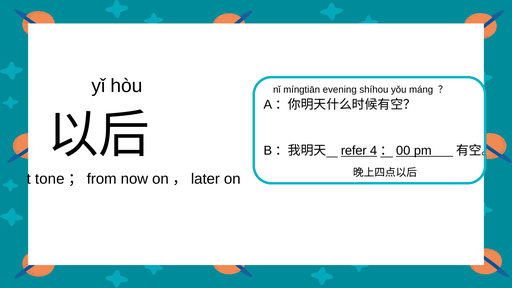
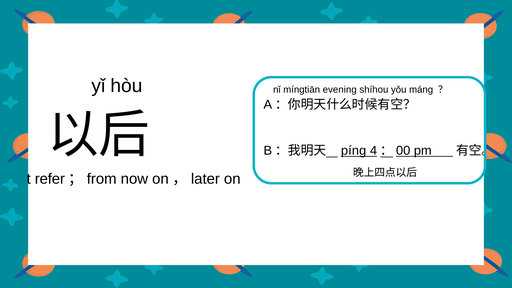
refer: refer -> píng (354, 151)
tone: tone -> refer (50, 179)
